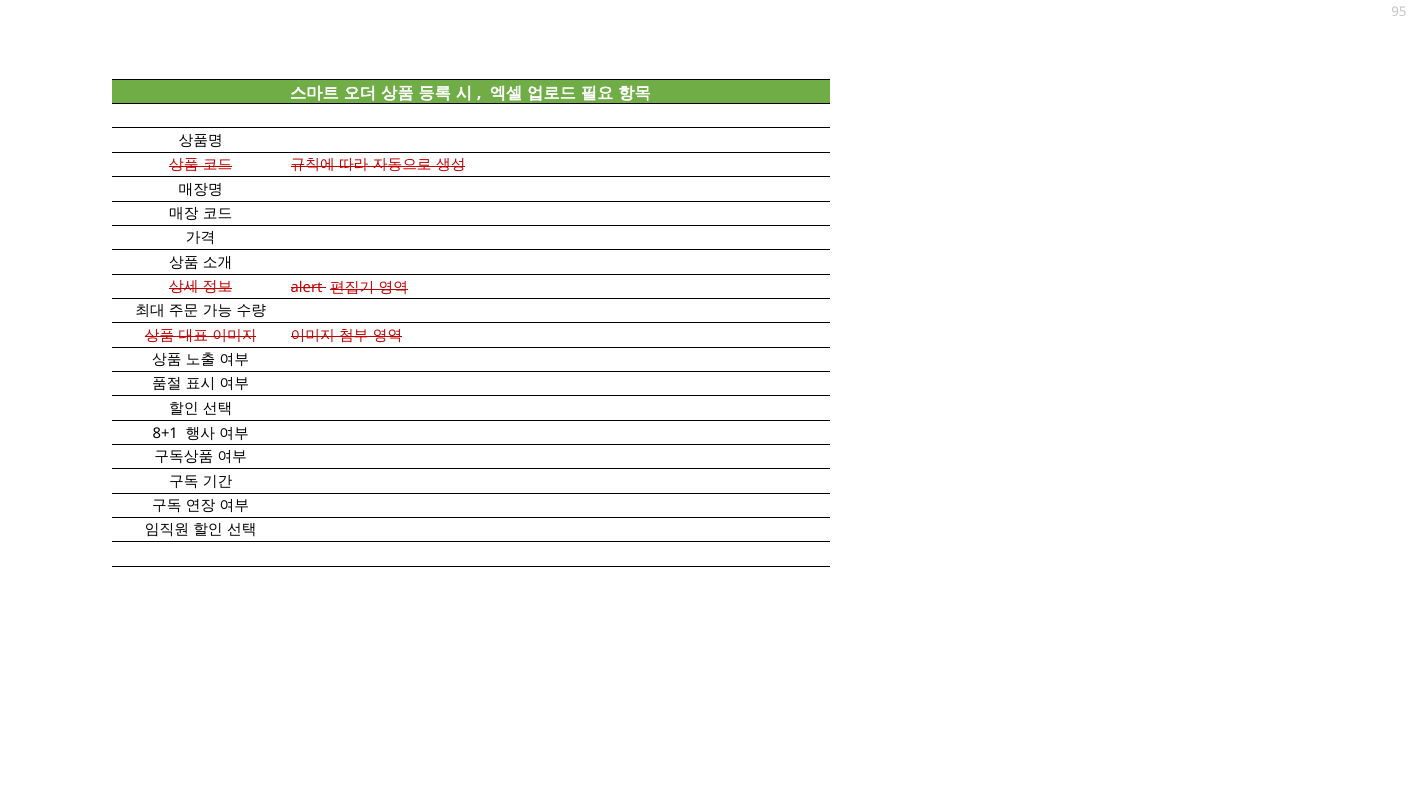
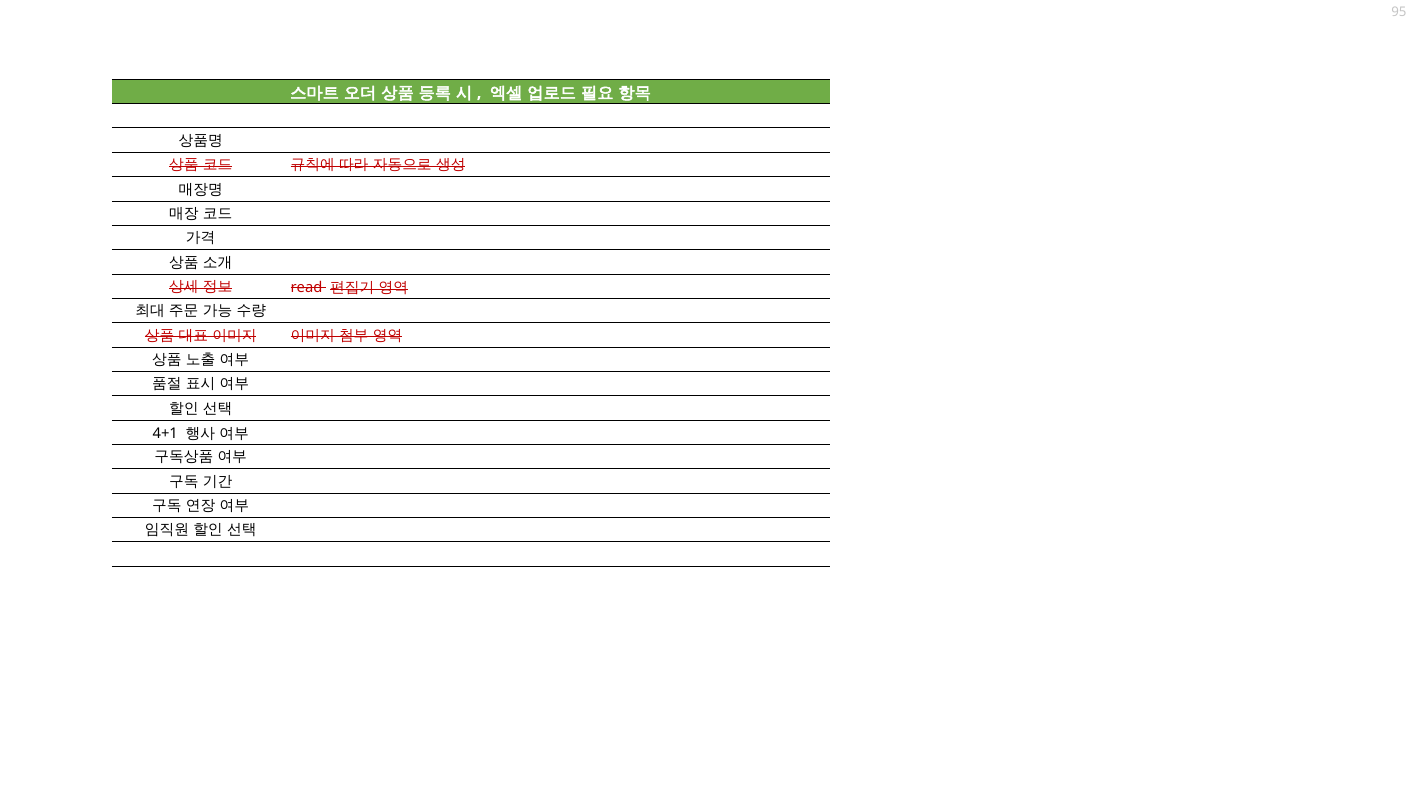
alert: alert -> read (307, 287)
8+1: 8+1 -> 4+1 (165, 434)
